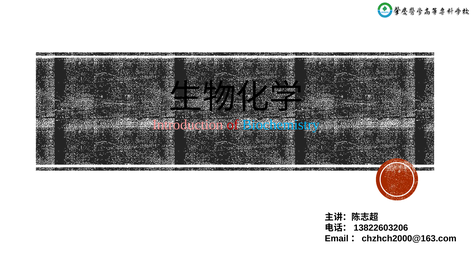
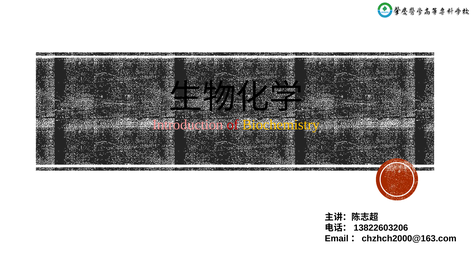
Biochemistry colour: light blue -> yellow (281, 125)
